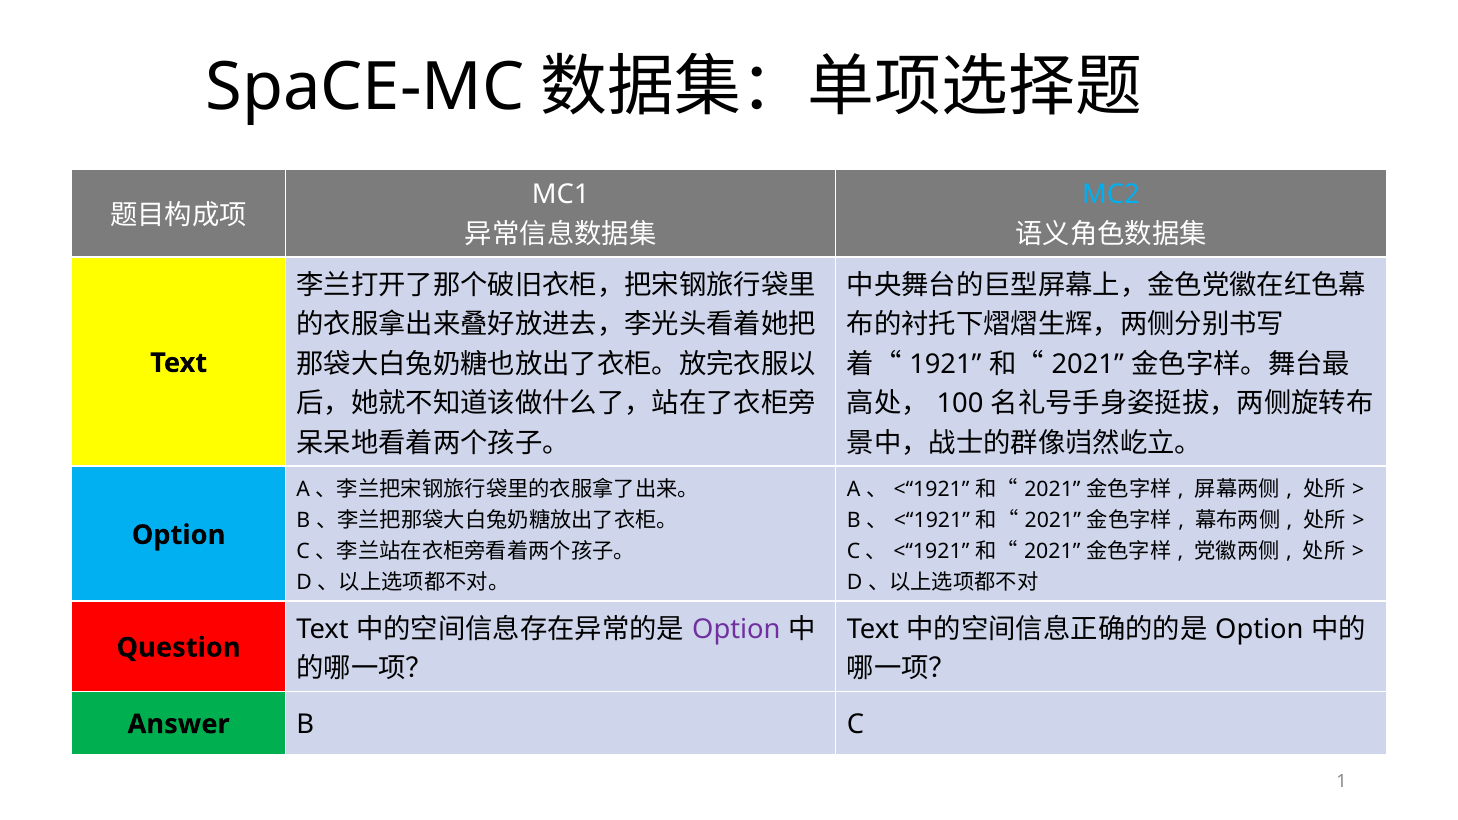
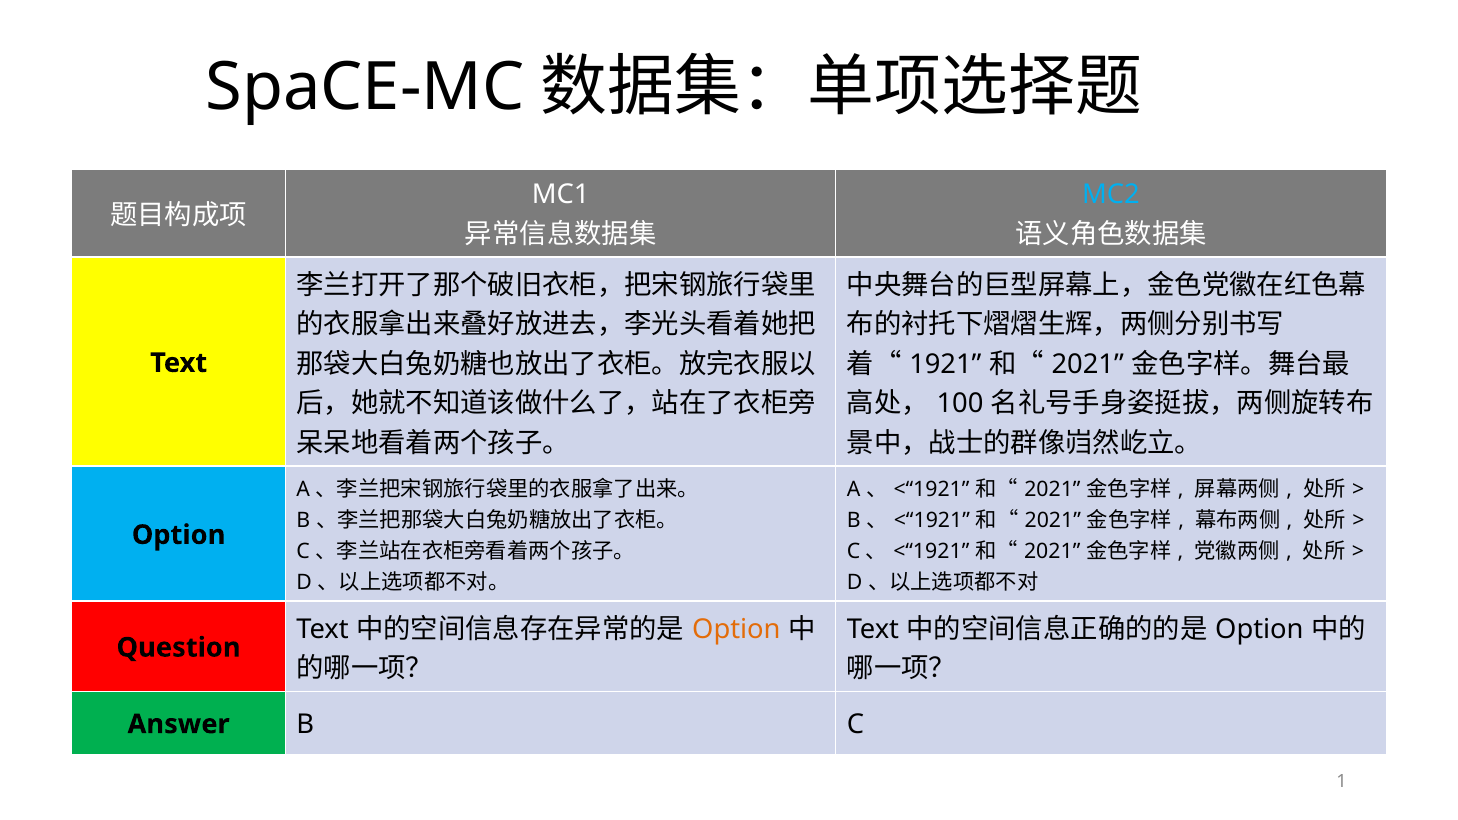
Option colour: purple -> orange (736, 629)
